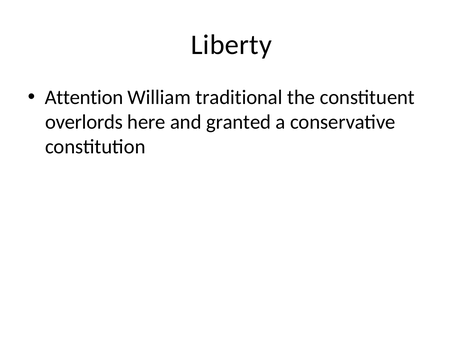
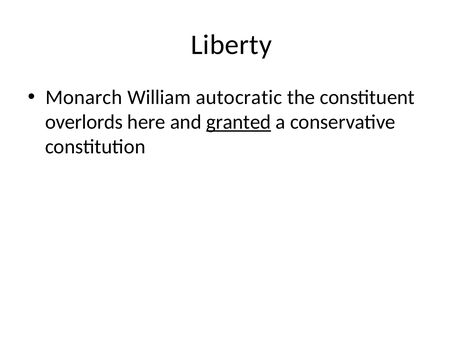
Attention: Attention -> Monarch (84, 97)
traditional: traditional -> autocratic (239, 97)
granted underline: none -> present (239, 122)
